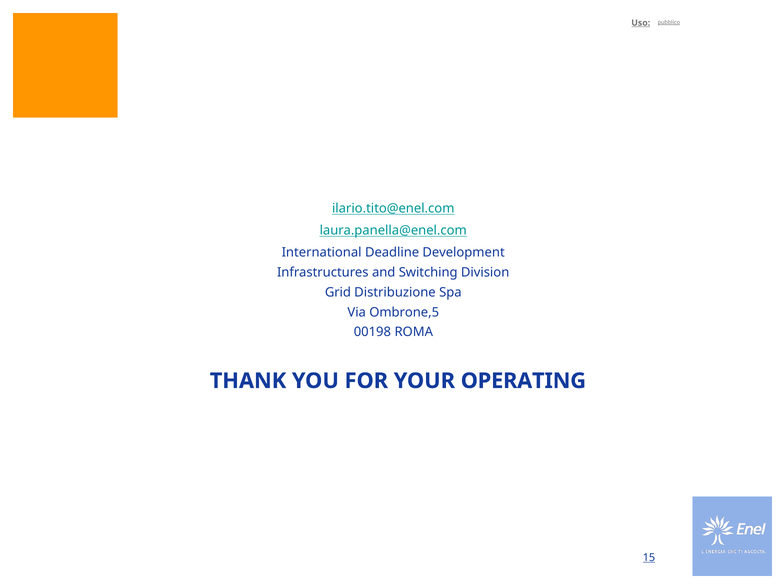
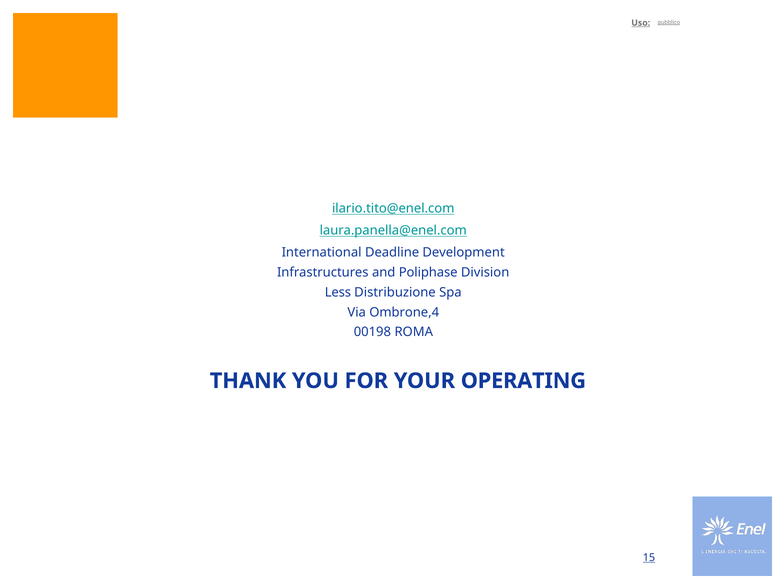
Switching: Switching -> Poliphase (428, 272)
Grid: Grid -> Less (338, 292)
Ombrone,5: Ombrone,5 -> Ombrone,4 (404, 312)
